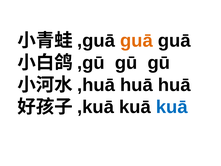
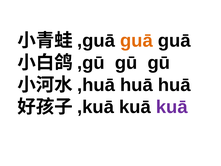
kuā colour: blue -> purple (172, 107)
